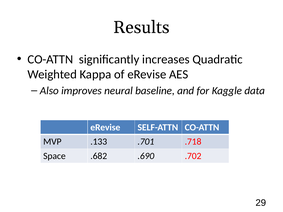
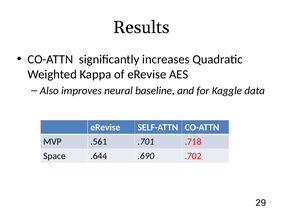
.133: .133 -> .561 (99, 142)
.682: .682 -> .644 (99, 156)
